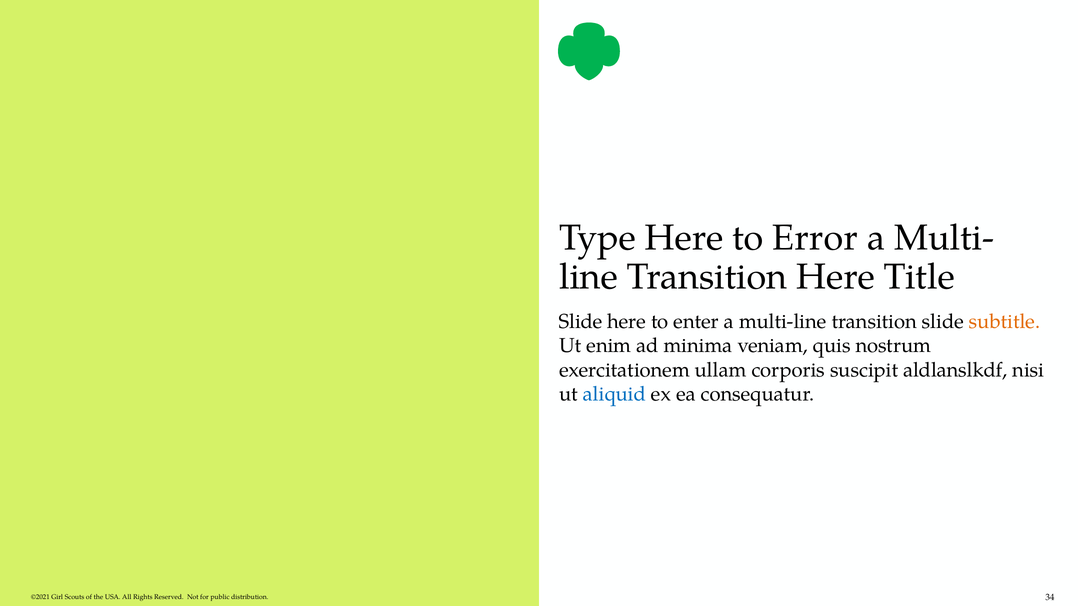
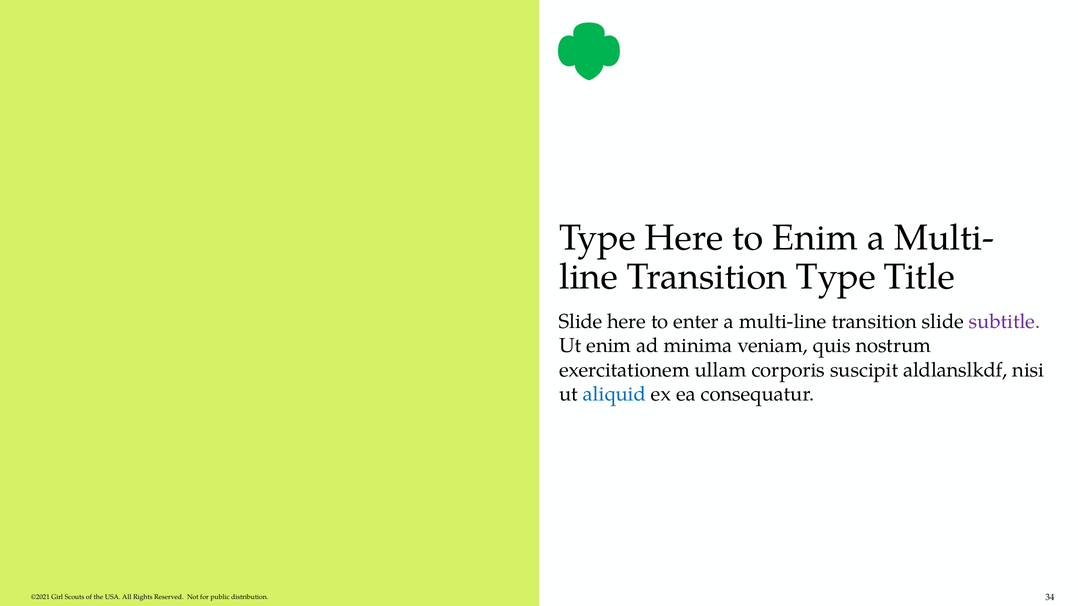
to Error: Error -> Enim (815, 238)
Transition Here: Here -> Type (836, 277)
subtitle colour: orange -> purple (1005, 322)
